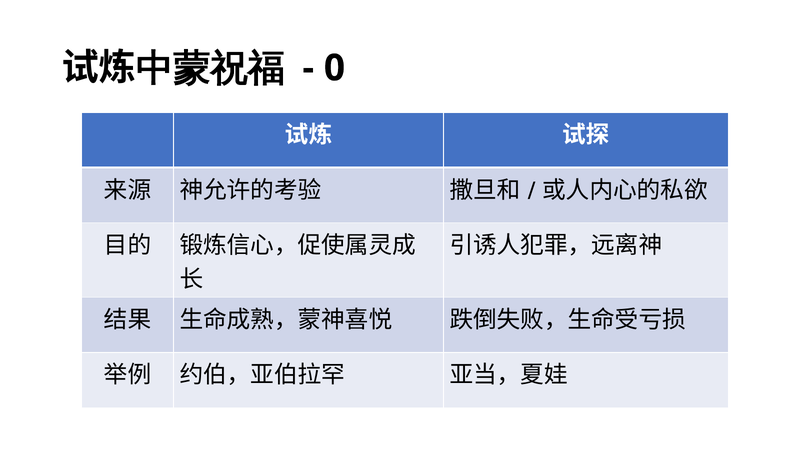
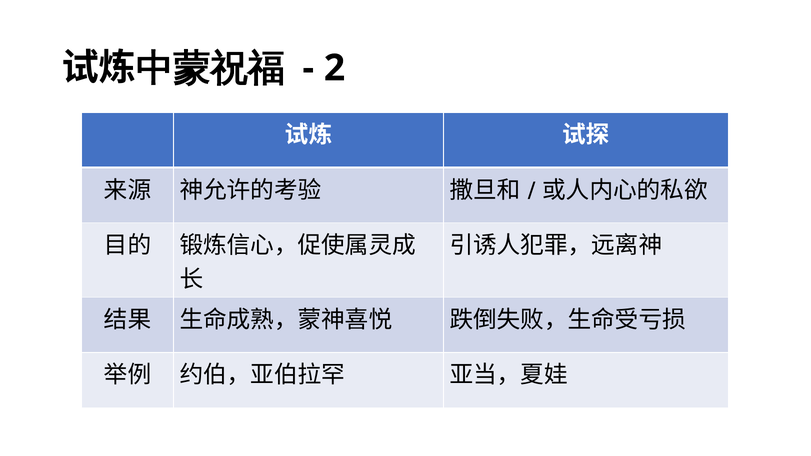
0: 0 -> 2 (334, 68)
